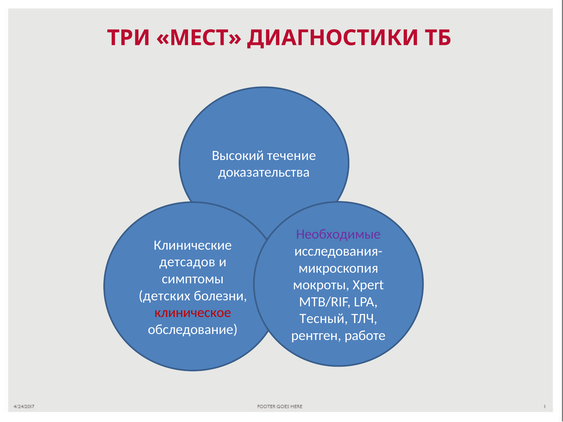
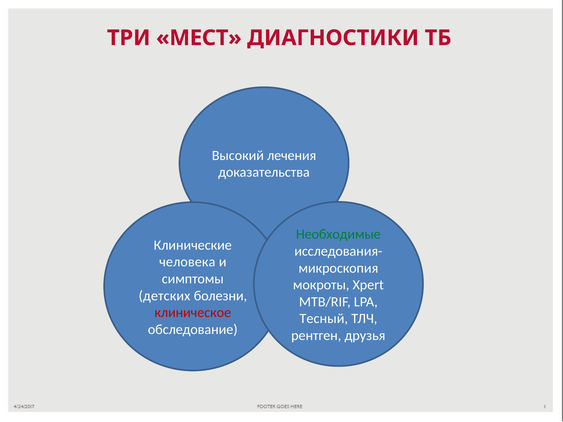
течение: течение -> лечения (292, 156)
Необходимые colour: purple -> green (338, 234)
детсадов: детсадов -> человека (187, 262)
работе: работе -> друзья (365, 336)
